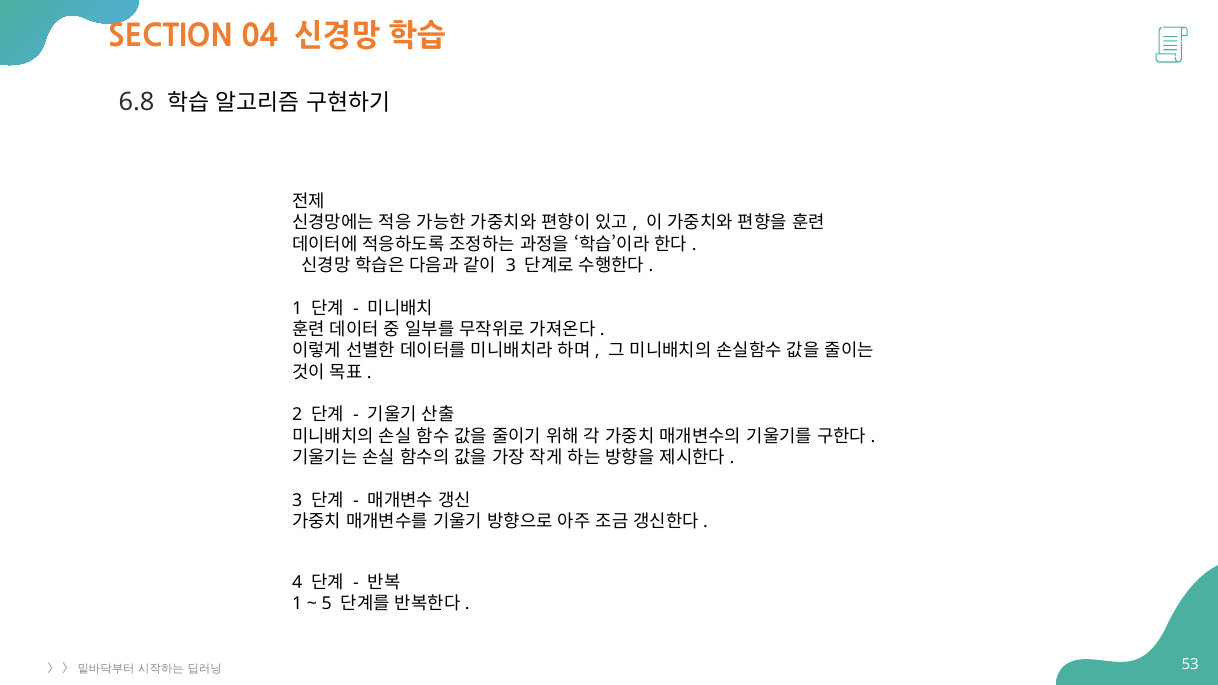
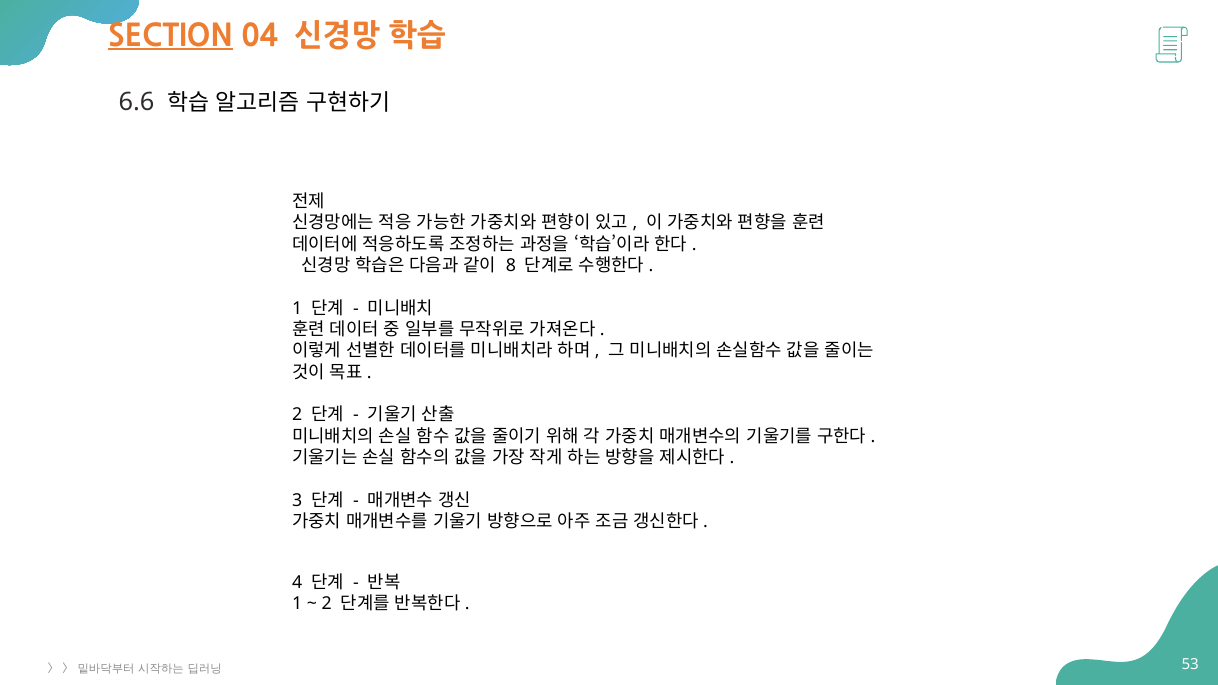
SECTION underline: none -> present (170, 36)
6.8: 6.8 -> 6.6 (137, 102)
3: 3 -> 8 (511, 266)
5: 5 -> 2 (327, 604)
